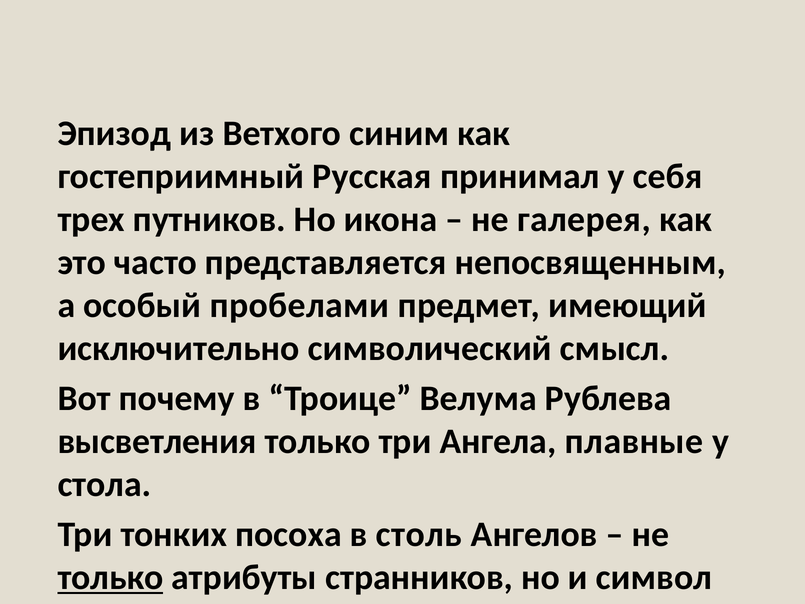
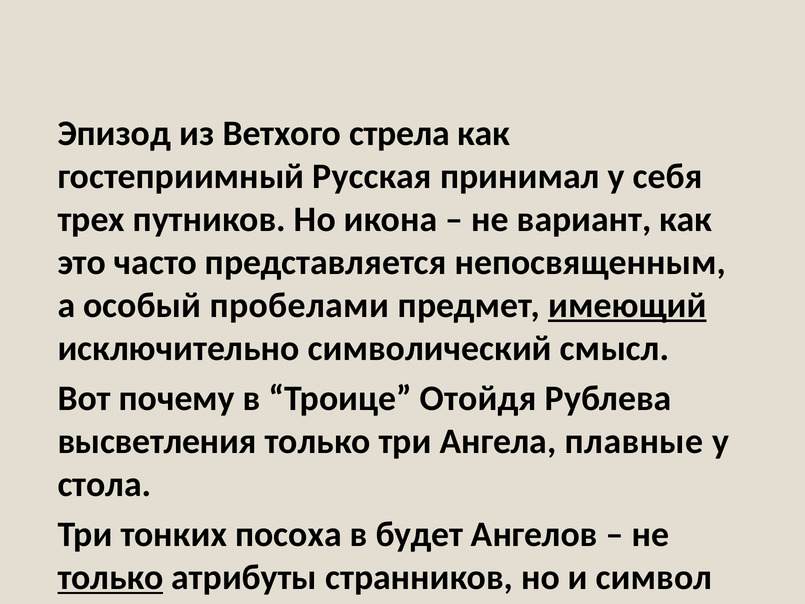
синим: синим -> стрела (399, 134)
галерея: галерея -> вариант (584, 219)
имеющий underline: none -> present (627, 305)
Велума: Велума -> Отойдя (478, 398)
столь: столь -> будет (419, 534)
